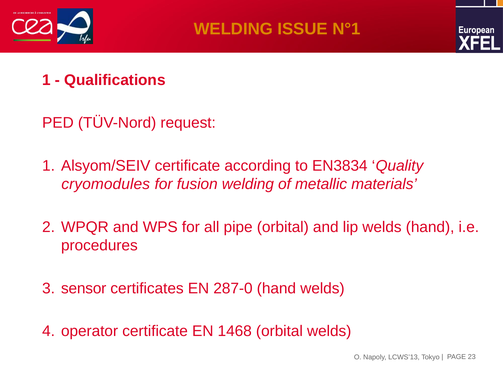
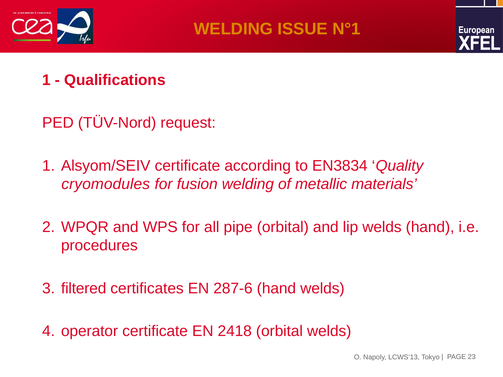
sensor: sensor -> filtered (84, 289)
287-0: 287-0 -> 287-6 (233, 289)
1468: 1468 -> 2418 (235, 331)
